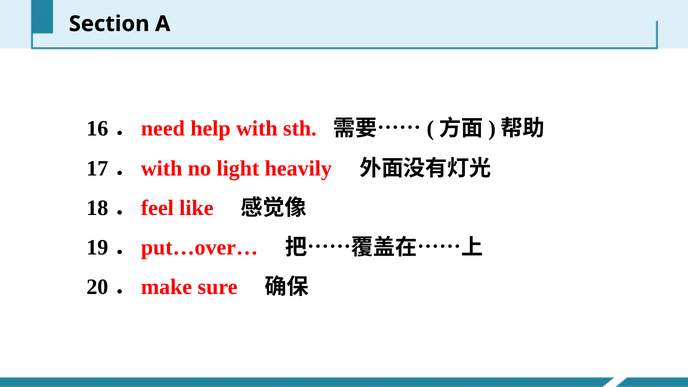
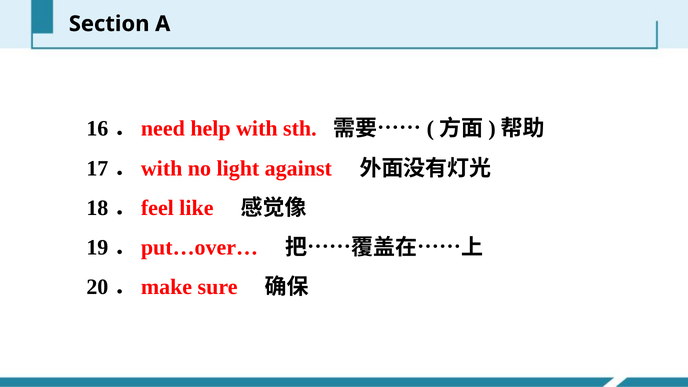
heavily: heavily -> against (298, 168)
